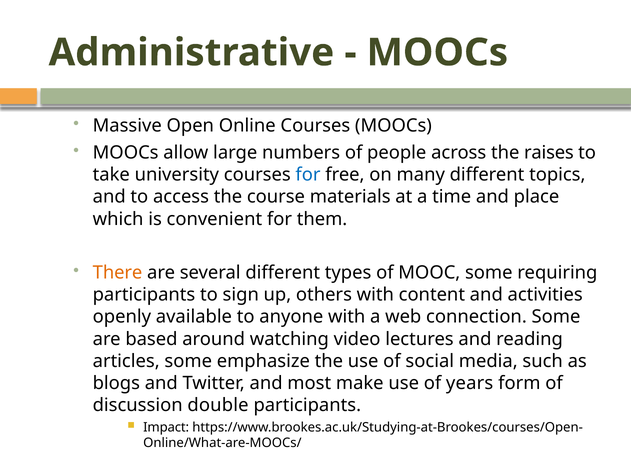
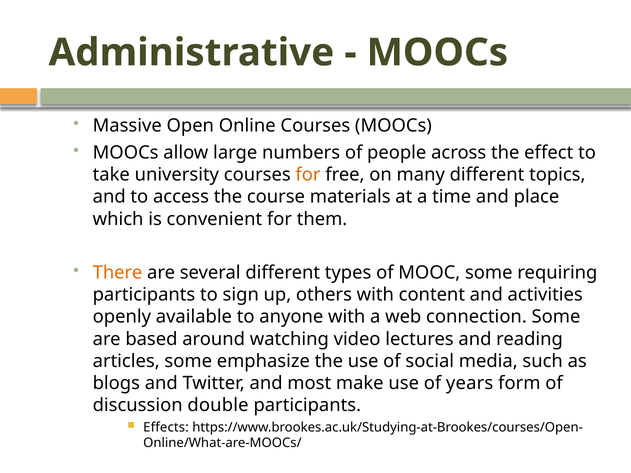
raises: raises -> effect (549, 153)
for colour: blue -> orange (308, 175)
Impact: Impact -> Effects (166, 427)
